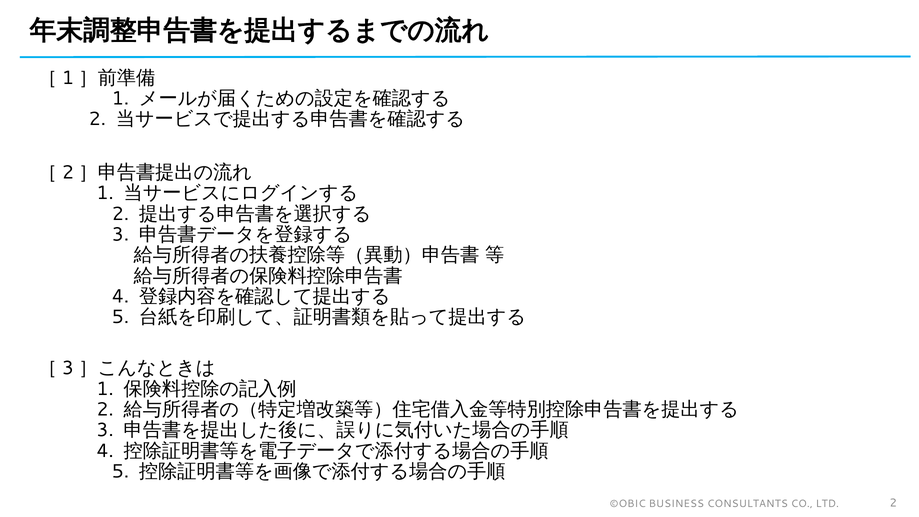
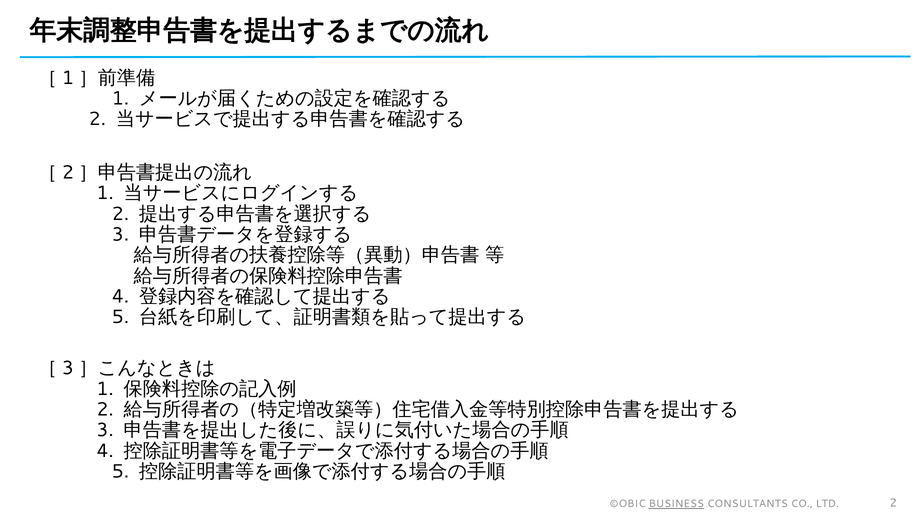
BUSINESS underline: none -> present (676, 504)
